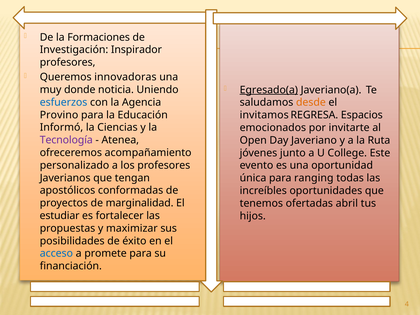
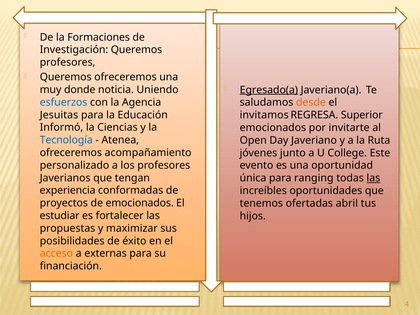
Investigación Inspirador: Inspirador -> Queremos (136, 50)
Queremos innovadoras: innovadoras -> ofreceremos (125, 77)
Provino: Provino -> Jesuitas (59, 115)
Espacios: Espacios -> Superior (362, 115)
Tecnología colour: purple -> blue (66, 140)
las underline: none -> present (373, 178)
apostólicos: apostólicos -> experiencia (68, 191)
de marginalidad: marginalidad -> emocionados (140, 203)
acceso colour: blue -> orange (56, 254)
promete: promete -> externas (106, 254)
